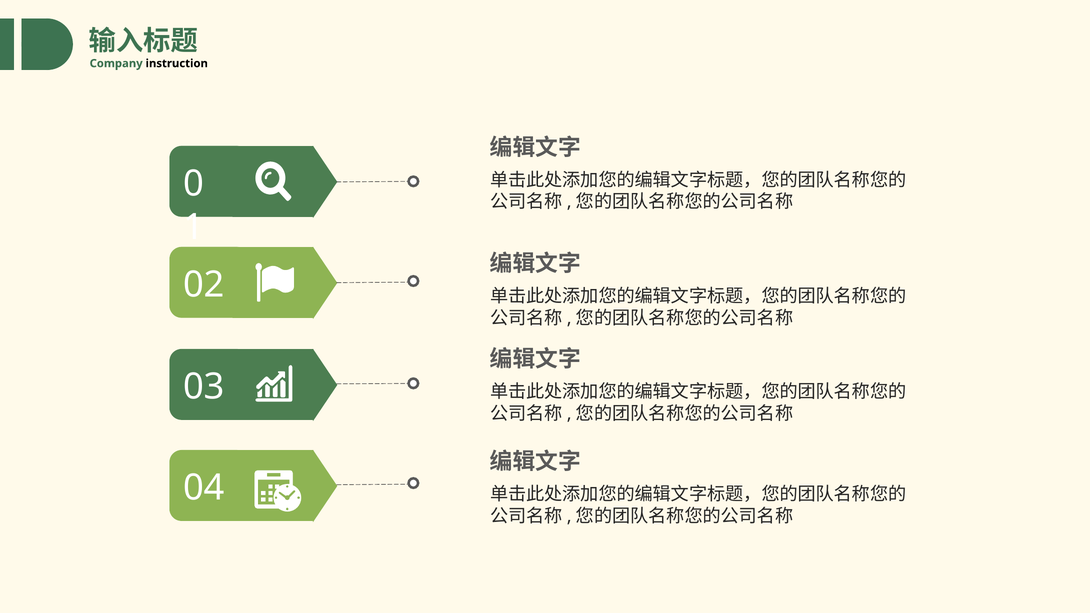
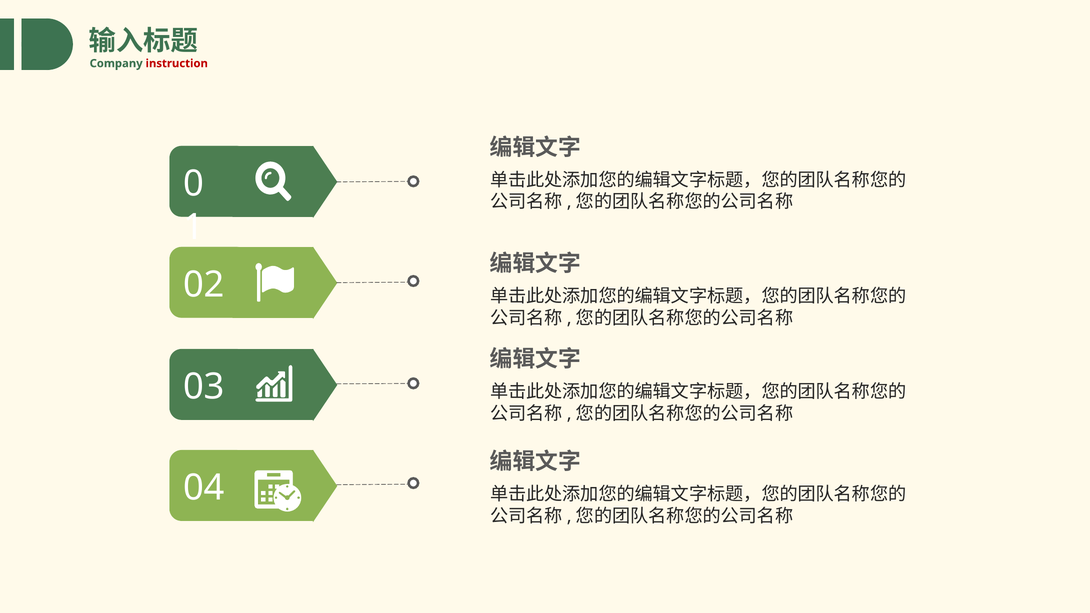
instruction colour: black -> red (177, 63)
